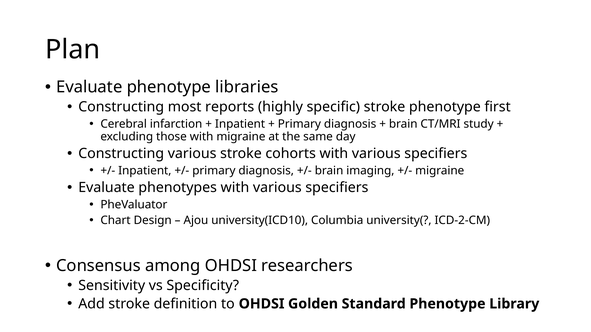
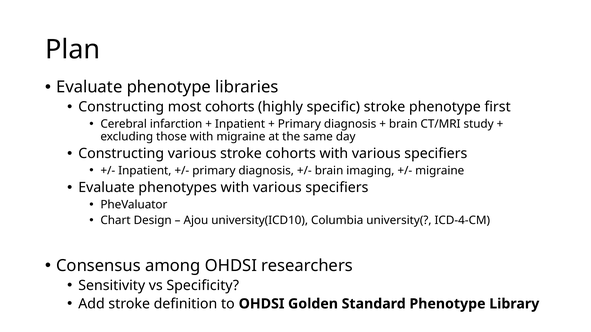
most reports: reports -> cohorts (230, 107)
ICD-2-CM: ICD-2-CM -> ICD-4-CM (462, 221)
